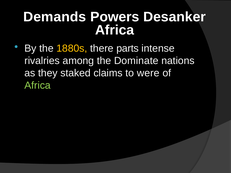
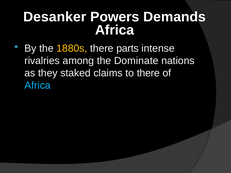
Demands: Demands -> Desanker (55, 17)
Desanker: Desanker -> Demands (175, 17)
to were: were -> there (148, 73)
Africa colour: light green -> light blue (38, 85)
